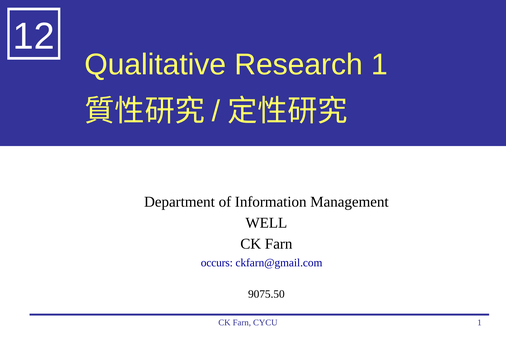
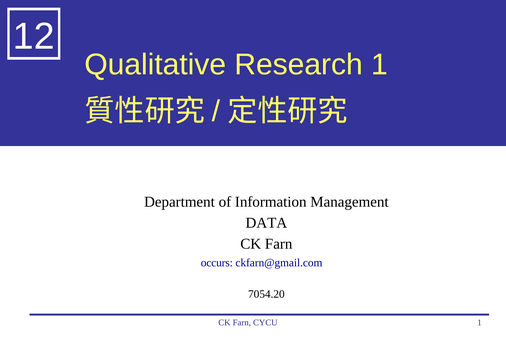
WELL: WELL -> DATA (266, 223)
9075.50: 9075.50 -> 7054.20 (266, 294)
